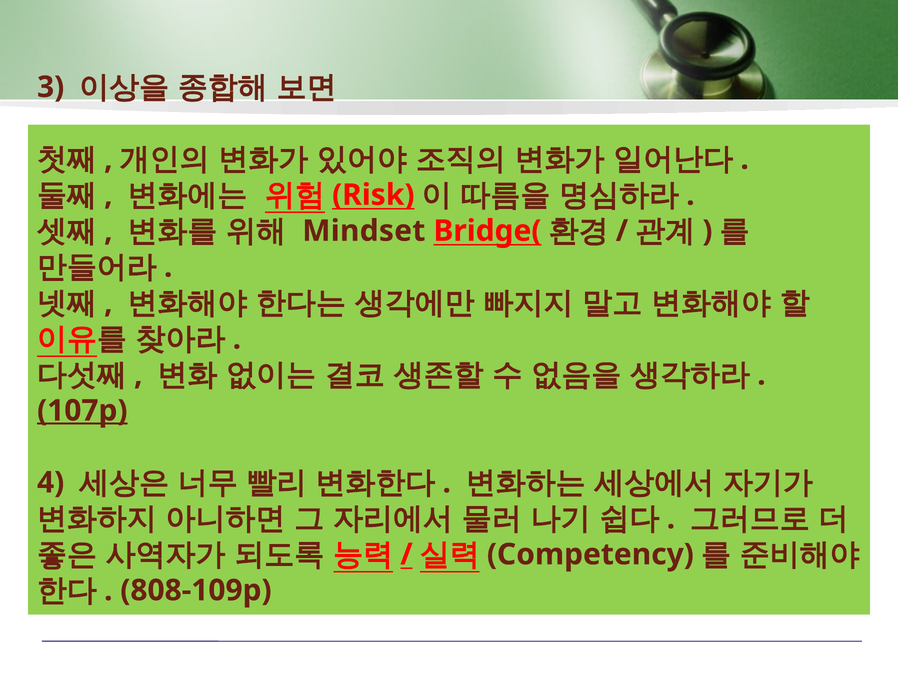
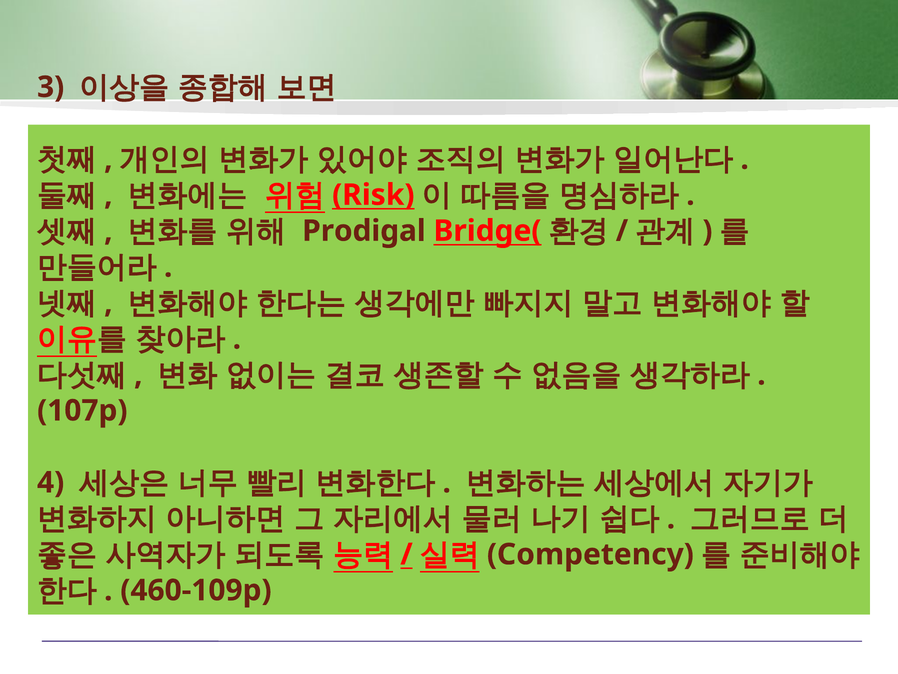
Mindset: Mindset -> Prodigal (364, 231)
107p underline: present -> none (82, 410)
808-109p: 808-109p -> 460-109p (196, 590)
